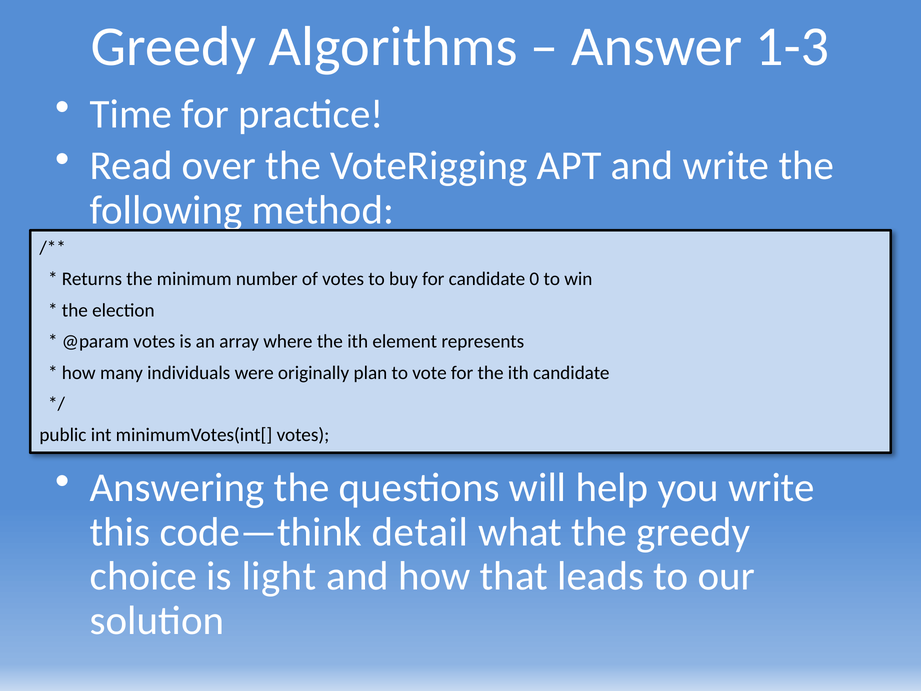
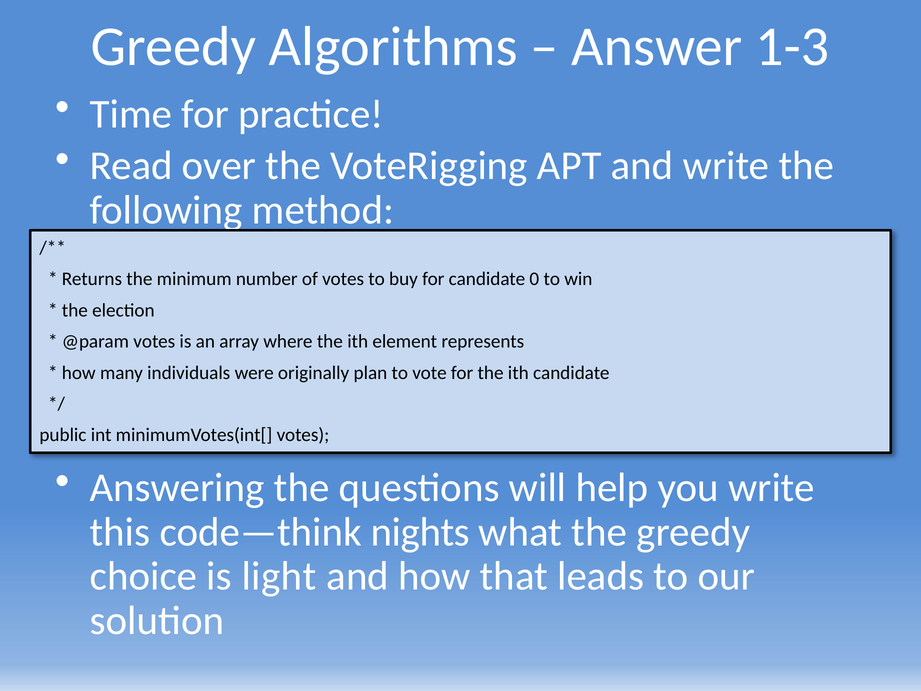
detail: detail -> nights (420, 532)
